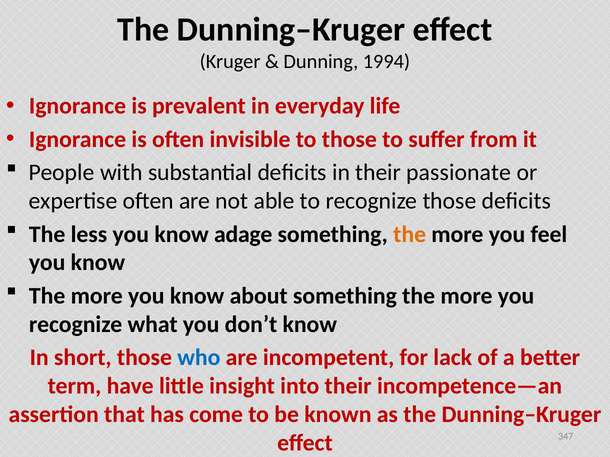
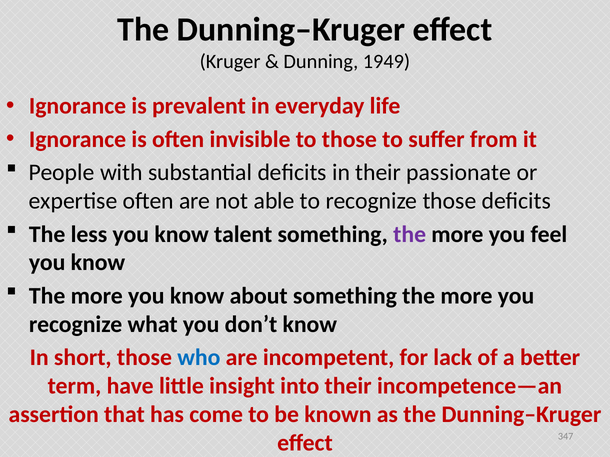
1994: 1994 -> 1949 (386, 61)
adage: adage -> talent (243, 234)
the colour: orange -> purple (410, 234)
